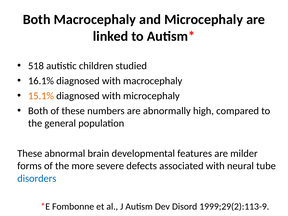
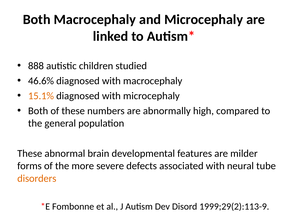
518: 518 -> 888 (36, 66)
16.1%: 16.1% -> 46.6% (41, 81)
disorders colour: blue -> orange (37, 178)
